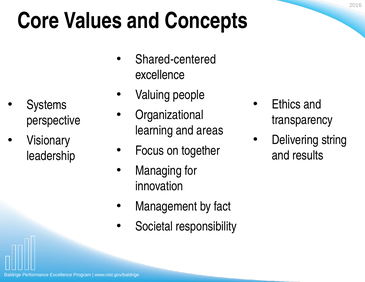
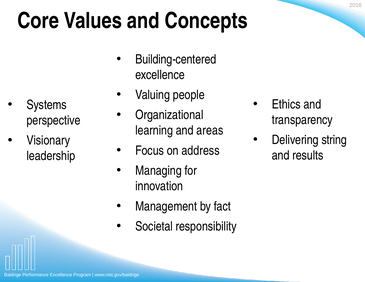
Shared-centered: Shared-centered -> Building-centered (176, 59)
together: together -> address (201, 151)
